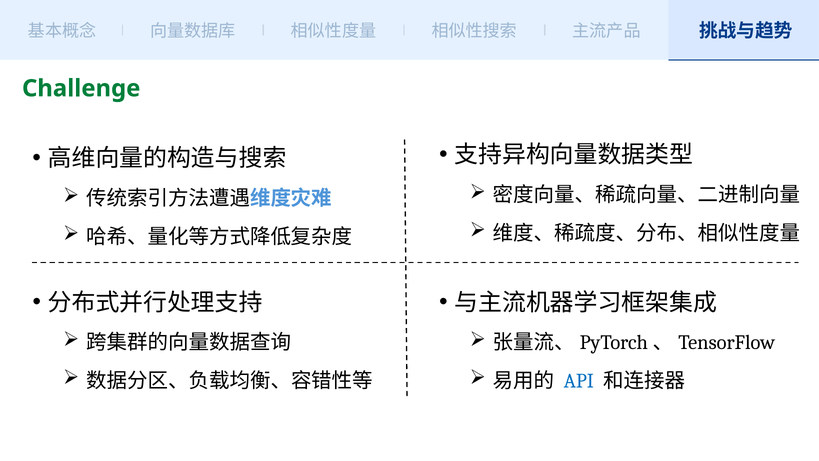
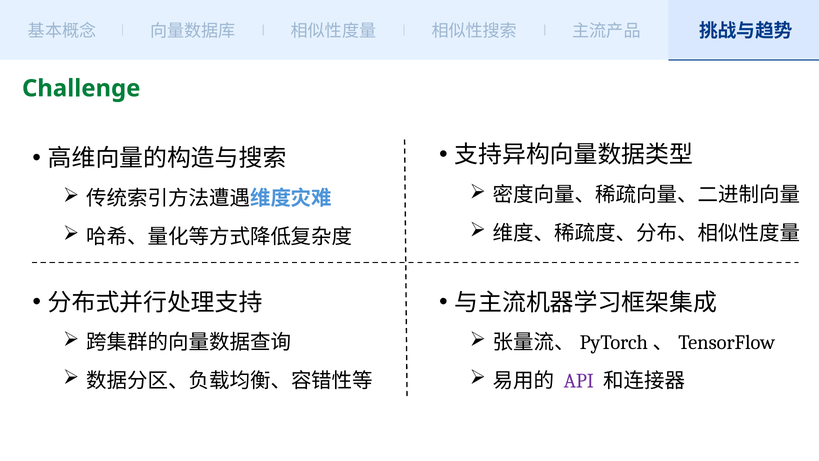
API colour: blue -> purple (579, 381)
